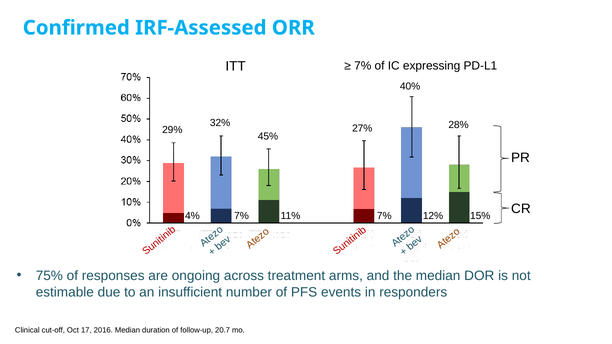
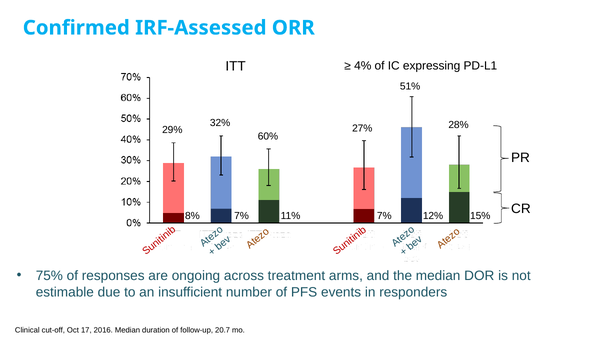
7%: 7% -> 4% (363, 66)
40%: 40% -> 51% (410, 86)
45%: 45% -> 60% (268, 137)
4%: 4% -> 8% (192, 216)
